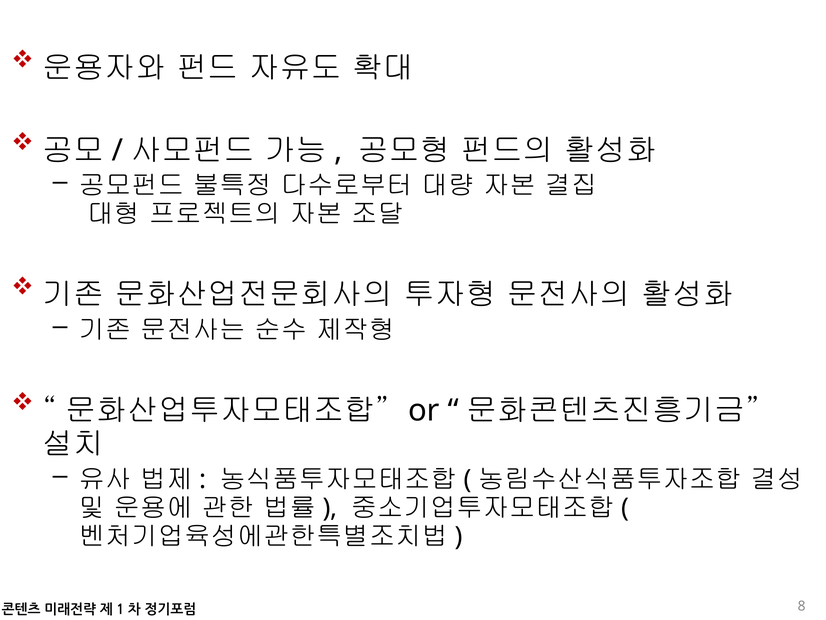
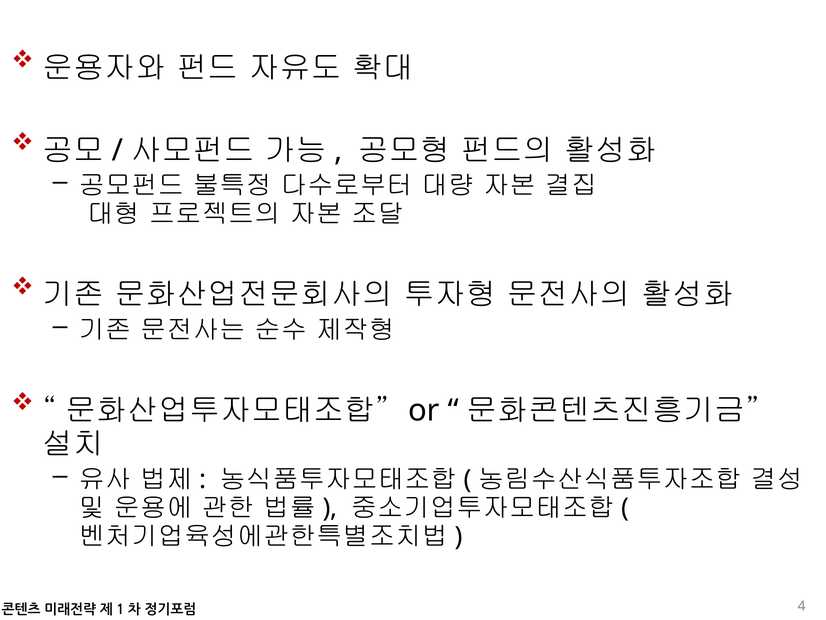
8: 8 -> 4 (802, 606)
